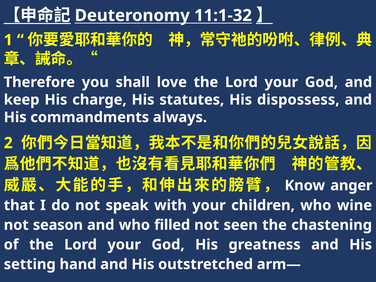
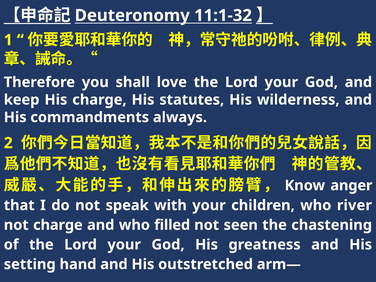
dispossess: dispossess -> wilderness (298, 100)
wine: wine -> river (354, 205)
not season: season -> charge (58, 225)
